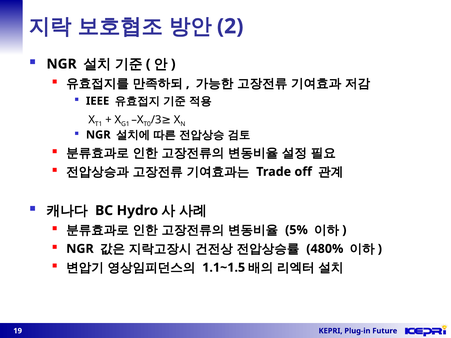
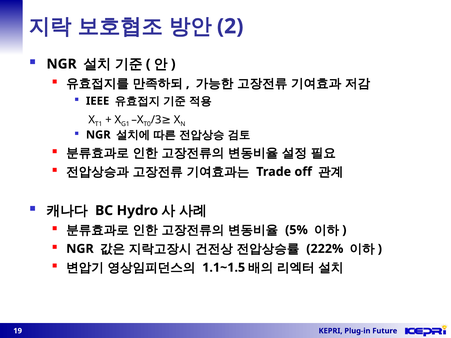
480%: 480% -> 222% (325, 249)
